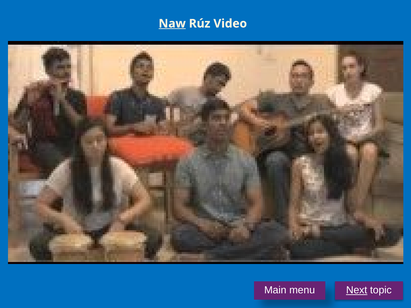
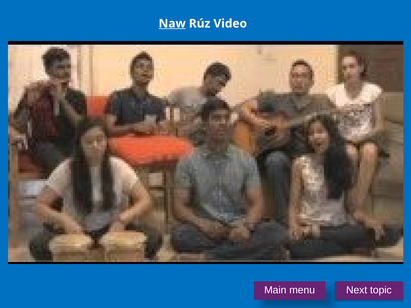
Next underline: present -> none (357, 291)
